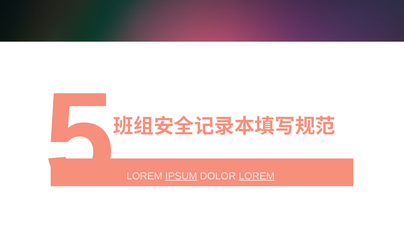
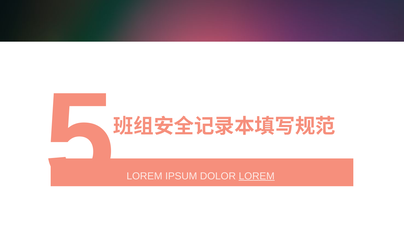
IPSUM underline: present -> none (181, 176)
